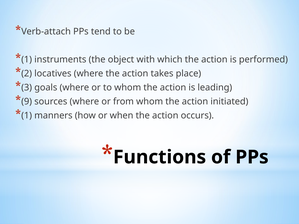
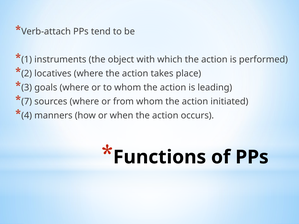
9: 9 -> 7 (27, 102)
1: 1 -> 4 (27, 116)
